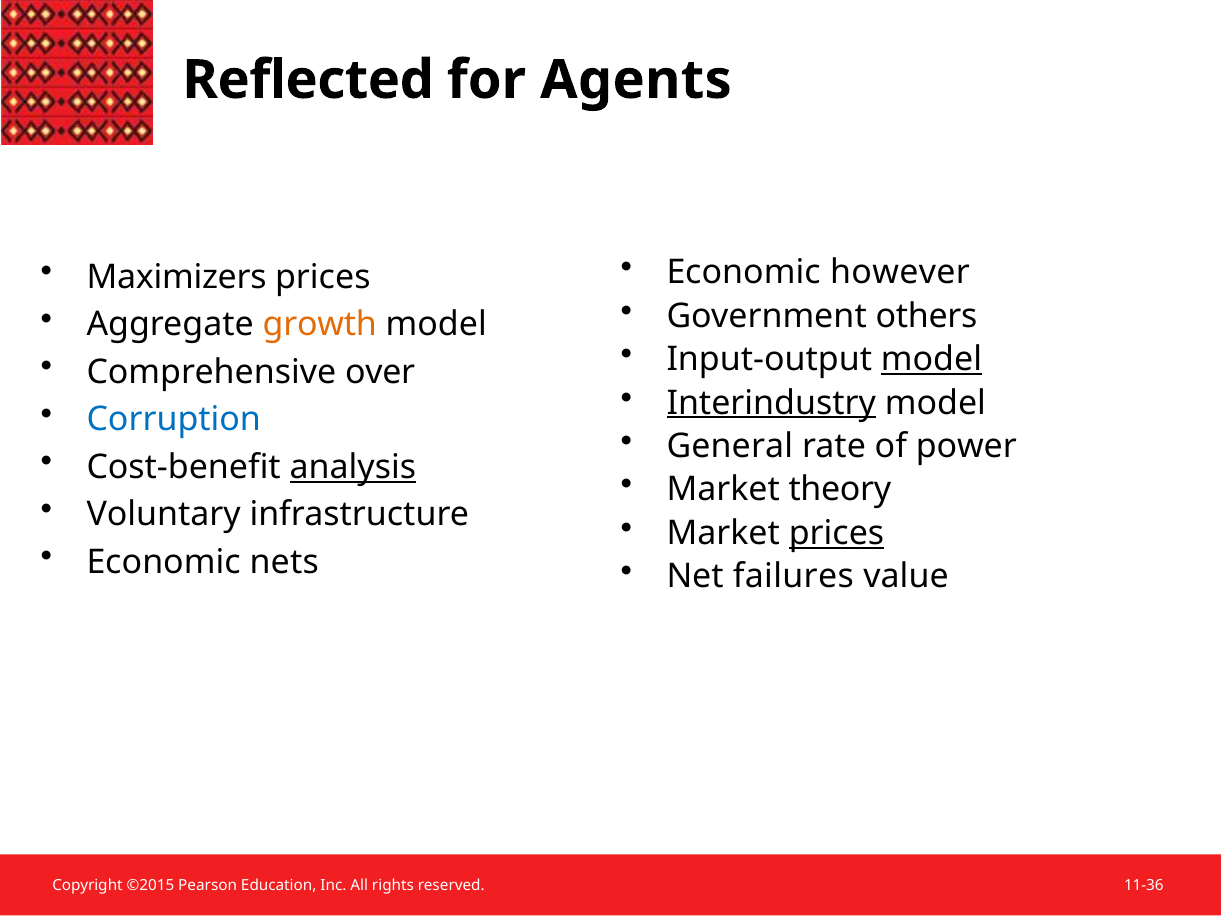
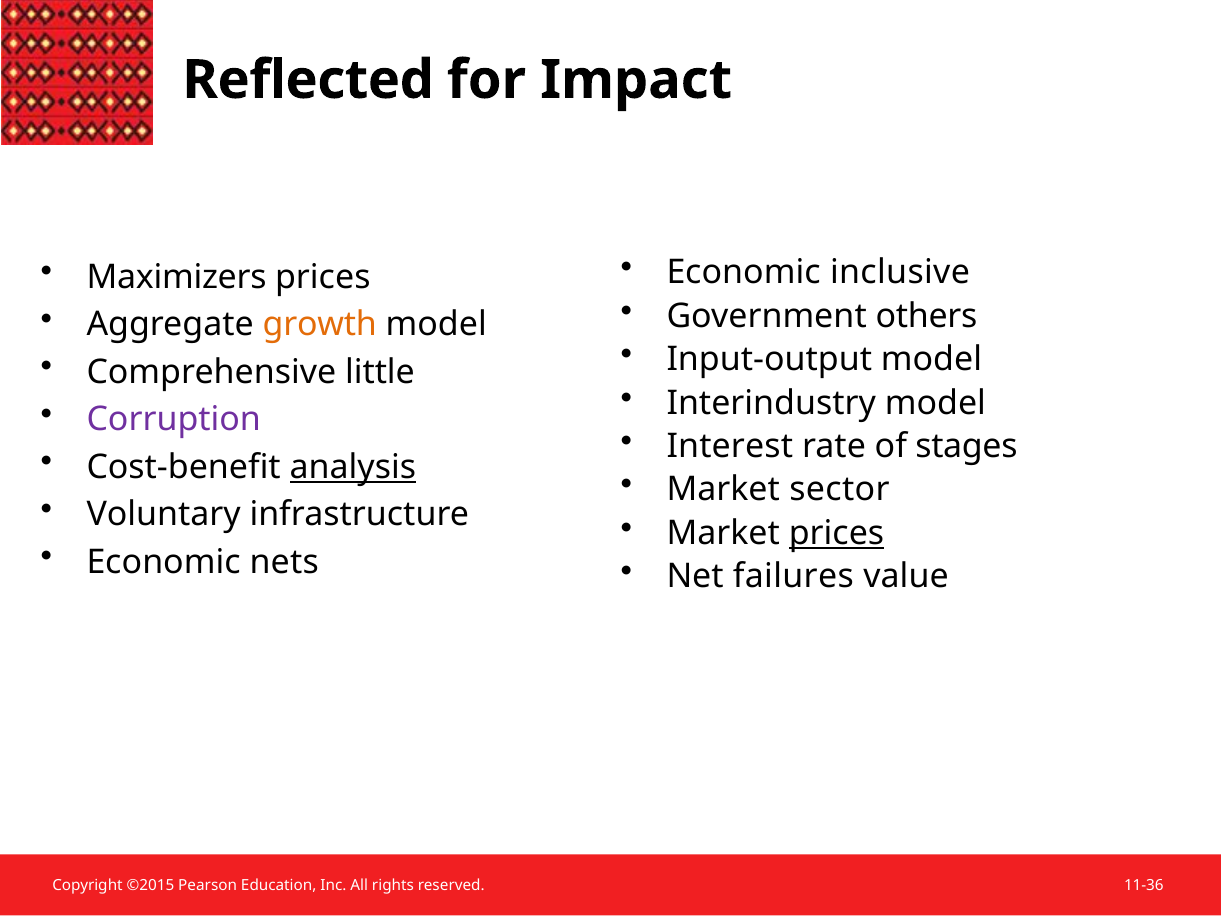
Agents: Agents -> Impact (636, 80)
however: however -> inclusive (900, 273)
model underline: present -> none (931, 359)
over: over -> little (380, 372)
Interindustry underline: present -> none (771, 403)
Corruption colour: blue -> purple (174, 420)
General: General -> Interest (730, 446)
power: power -> stages (966, 446)
theory: theory -> sector (839, 490)
